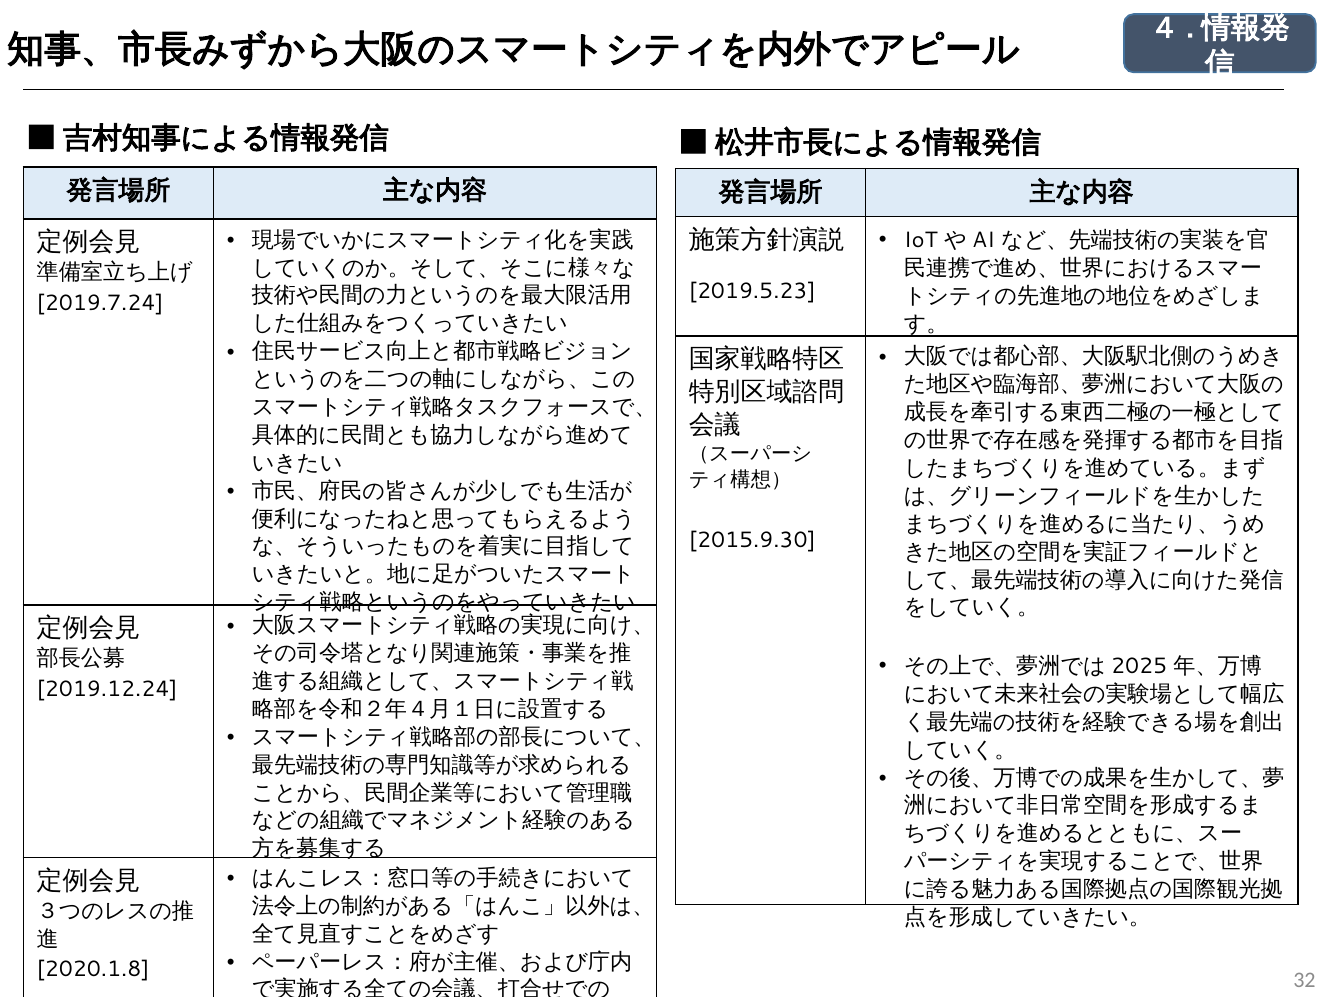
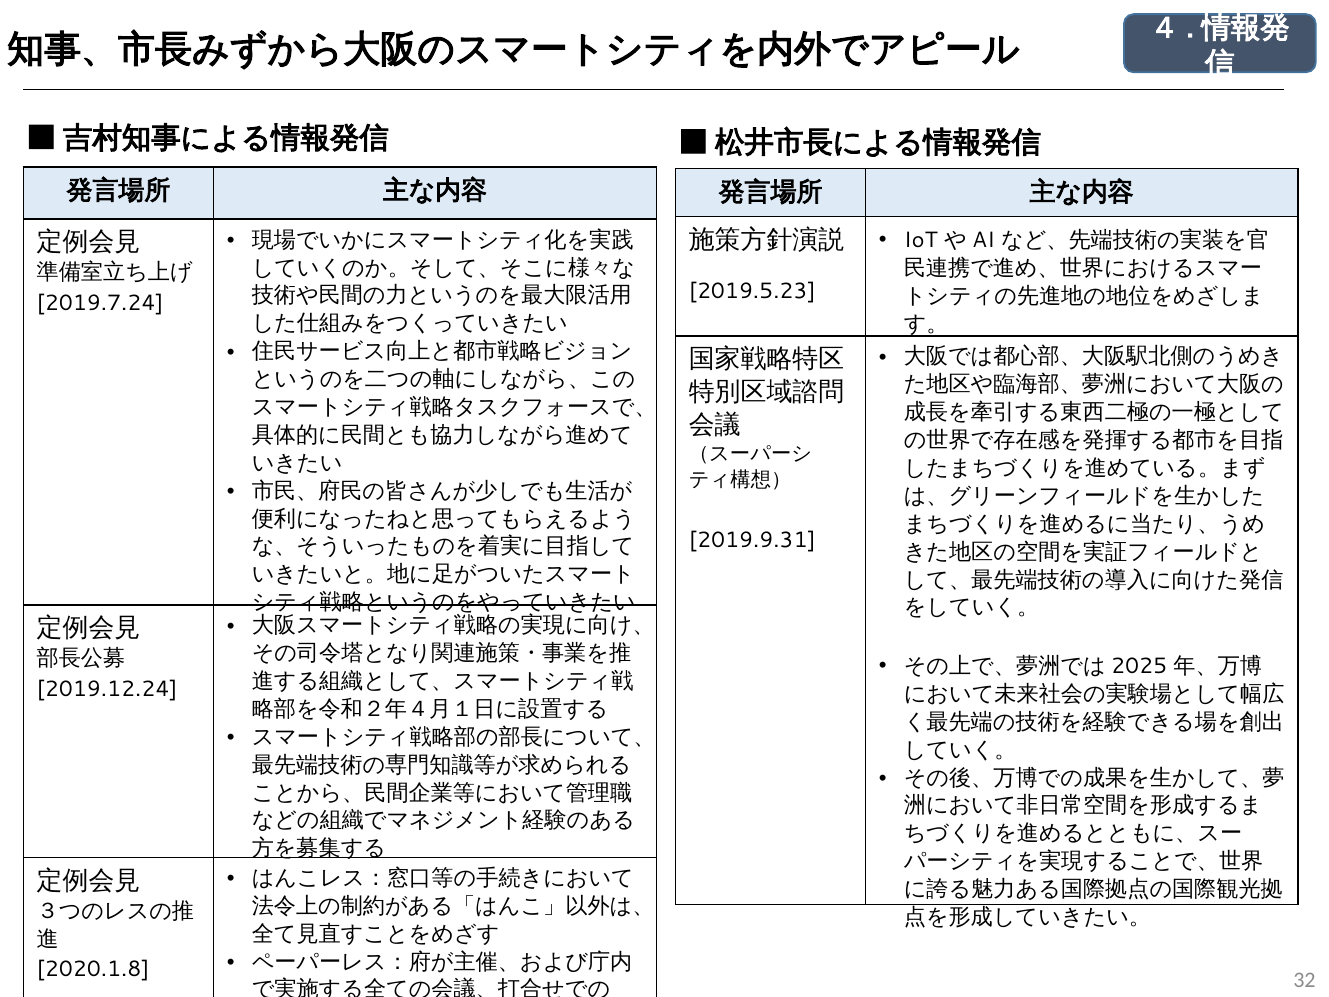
2015.9.30: 2015.9.30 -> 2019.9.31 (752, 540)
